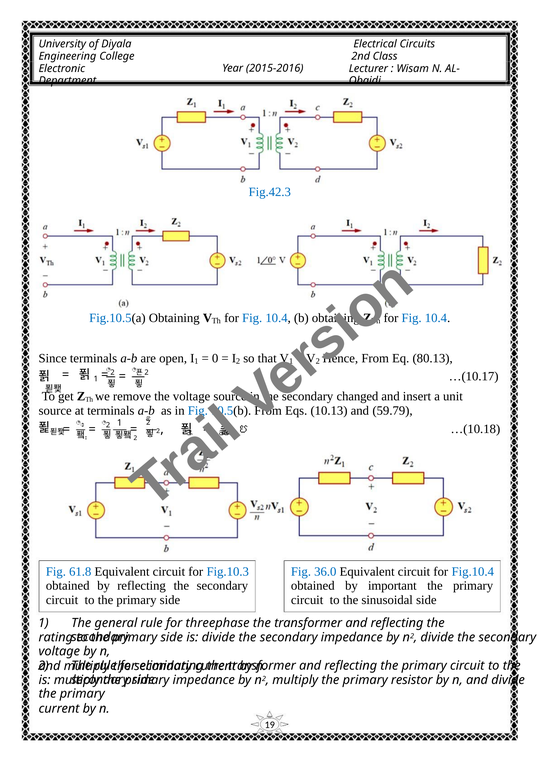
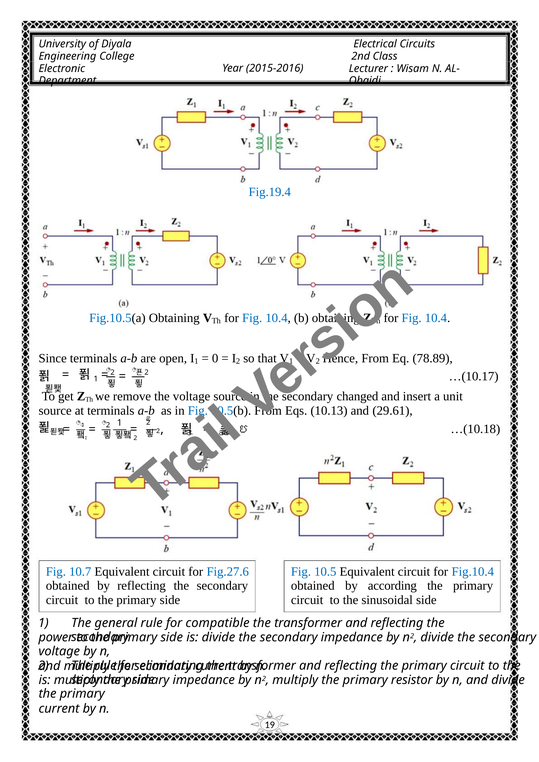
Fig.42.3: Fig.42.3 -> Fig.19.4 (270, 192)
80.13: 80.13 -> 78.89 (433, 358)
59.79: 59.79 -> 29.61 (393, 411)
61.8: 61.8 -> 10.7 (80, 572)
Fig.10.3: Fig.10.3 -> Fig.27.6 (228, 572)
36.0: 36.0 -> 10.5 (325, 572)
important: important -> according (392, 586)
threephase: threephase -> compatible (218, 623)
rating: rating -> power (56, 637)
